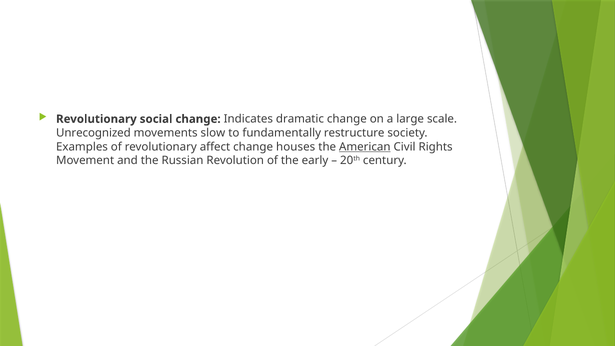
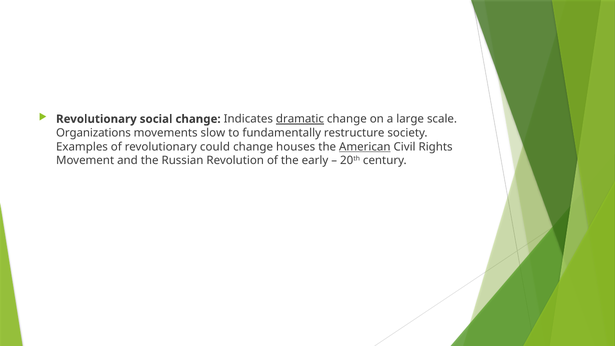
dramatic underline: none -> present (300, 119)
Unrecognized: Unrecognized -> Organizations (93, 133)
affect: affect -> could (215, 147)
